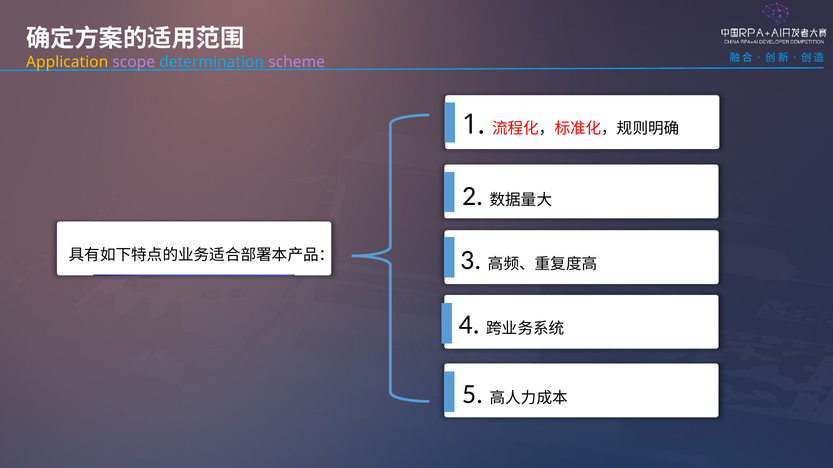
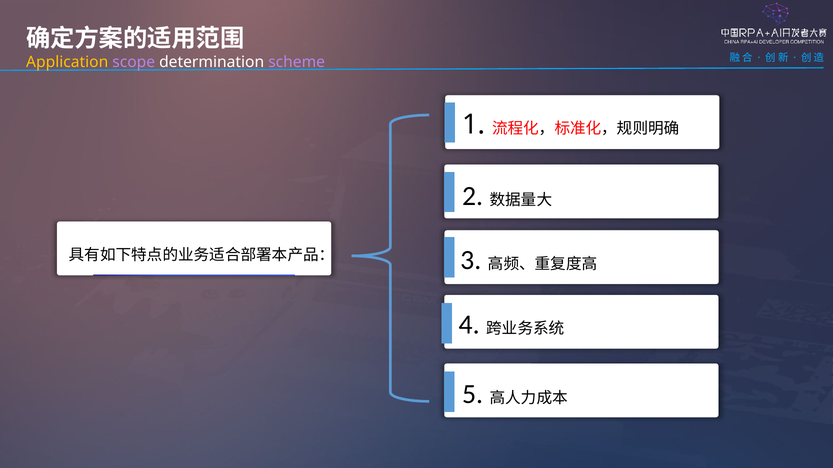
determination colour: light blue -> white (212, 62)
